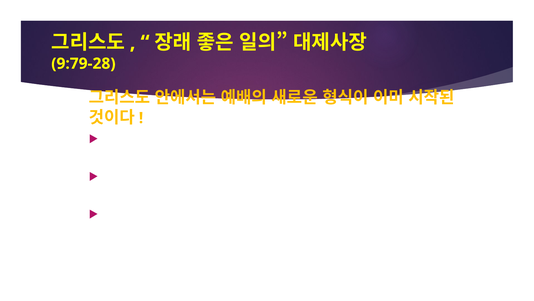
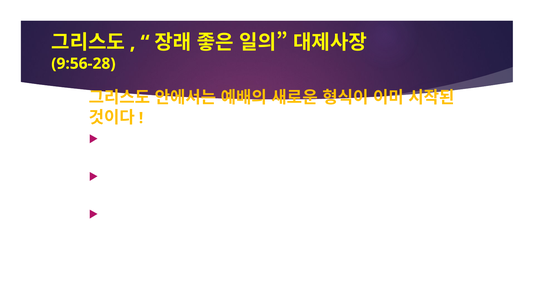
9:79-28: 9:79-28 -> 9:56-28 (83, 63)
